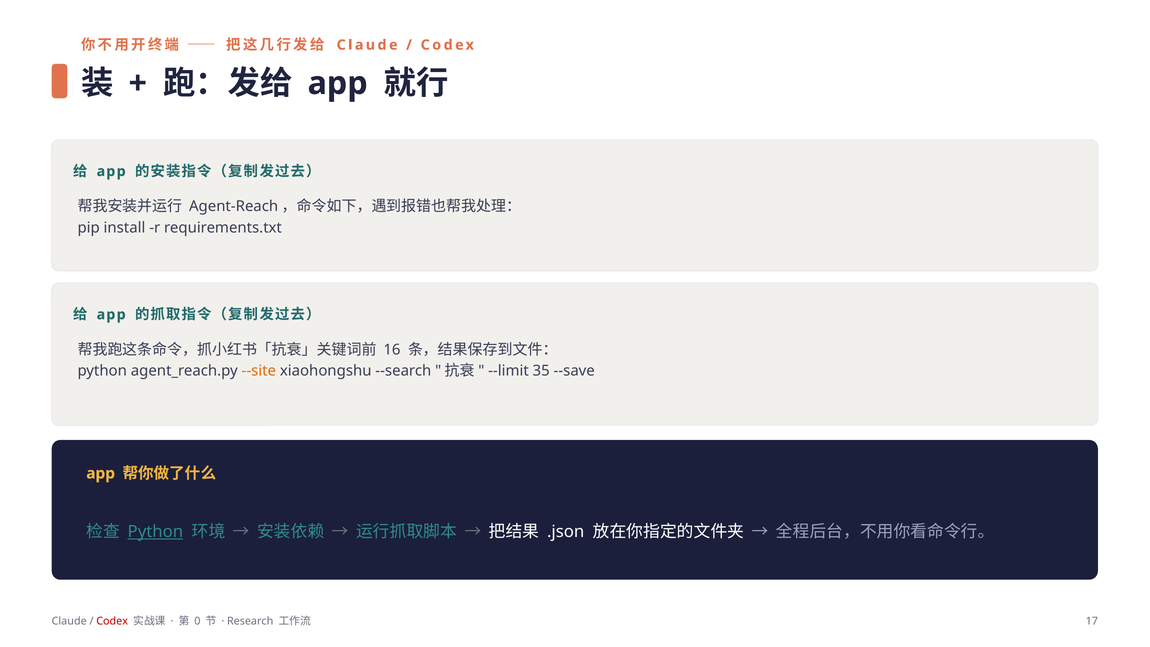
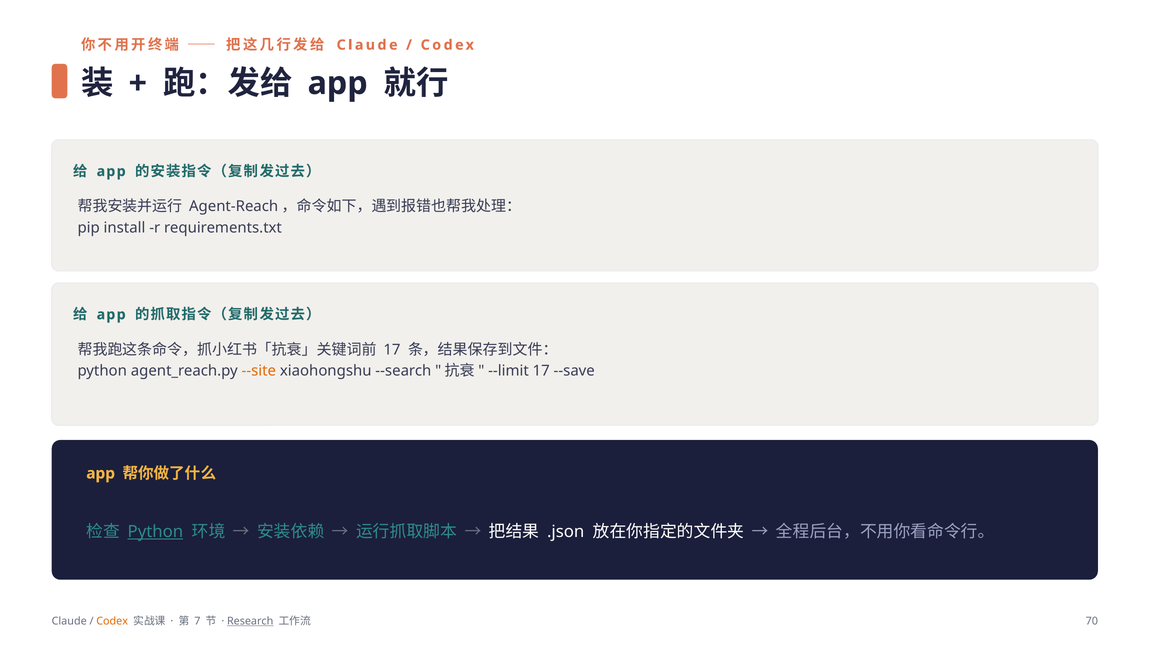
16: 16 -> 17 (392, 350)
--limit 35: 35 -> 17 (541, 371)
Codex colour: red -> orange (112, 621)
0: 0 -> 7 (197, 621)
Research underline: none -> present (250, 621)
17: 17 -> 70 (1092, 621)
